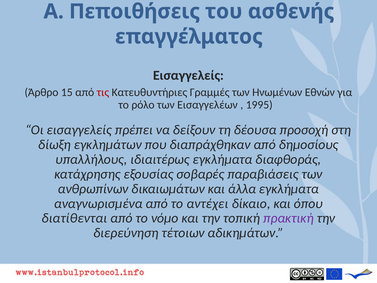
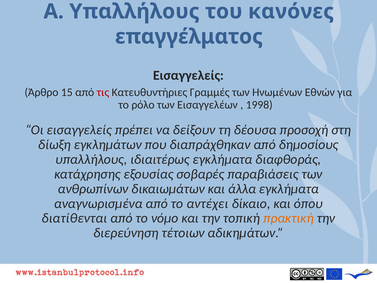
A Πεποιθήσεις: Πεποιθήσεις -> Υπαλλήλους (134, 11)
ασθενής: ασθενής -> κανόνες (291, 11)
1995: 1995 -> 1998 (259, 105)
πρακτική colour: purple -> orange (288, 218)
